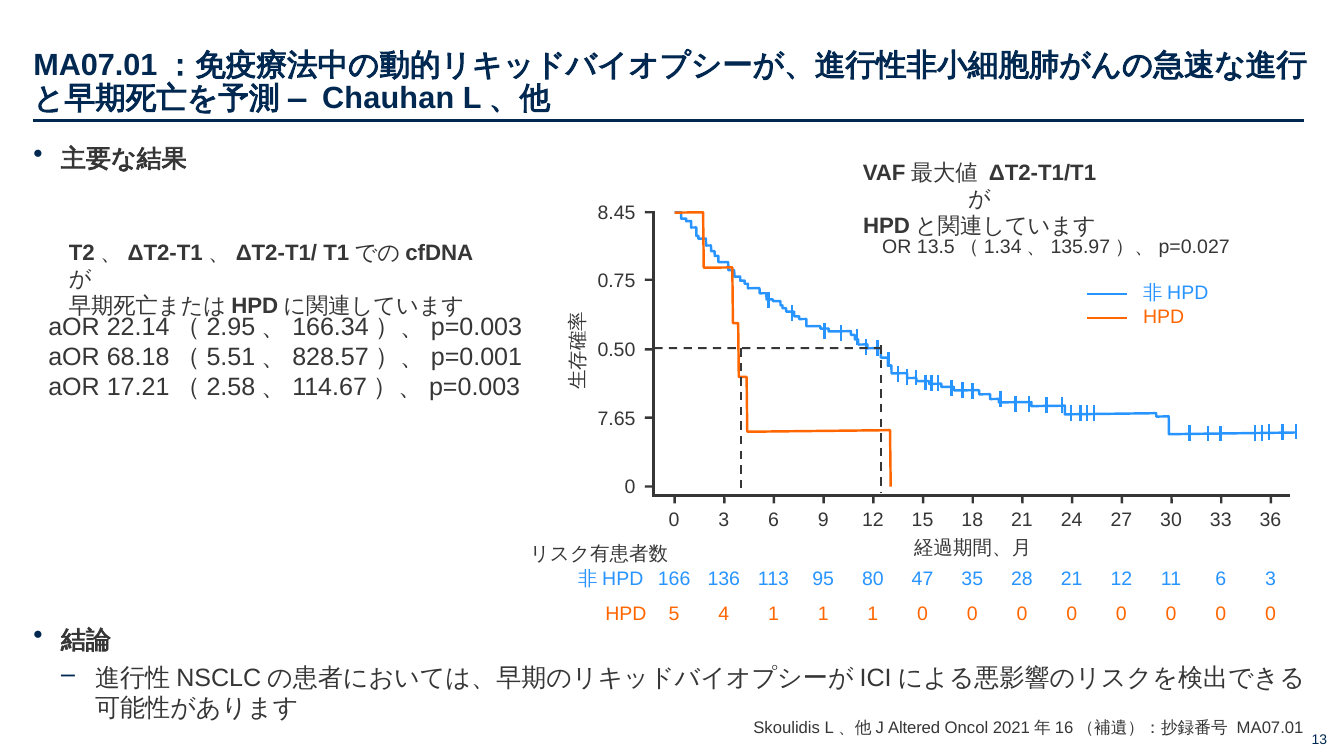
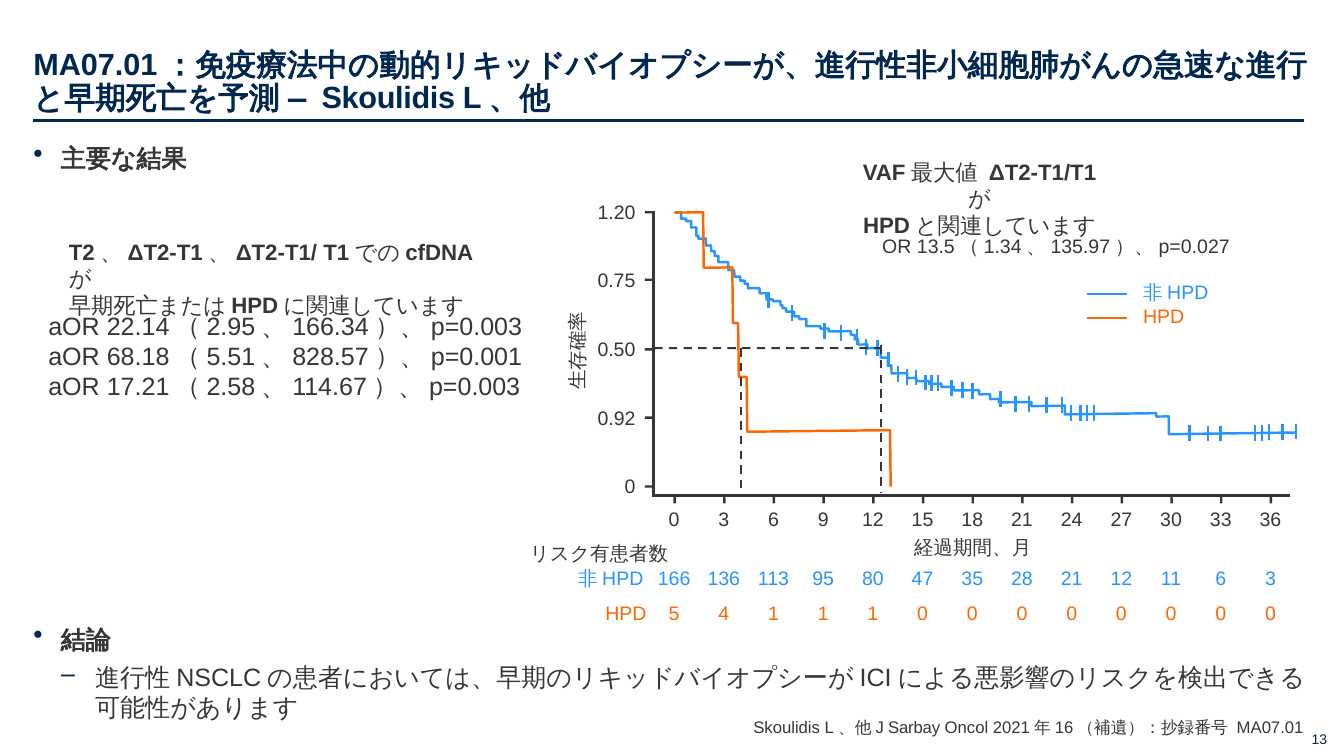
Chauhan: Chauhan -> Skoulidis (388, 98)
8.45: 8.45 -> 1.20 (616, 213)
7.65: 7.65 -> 0.92 (616, 419)
Altered: Altered -> Sarbay (914, 728)
